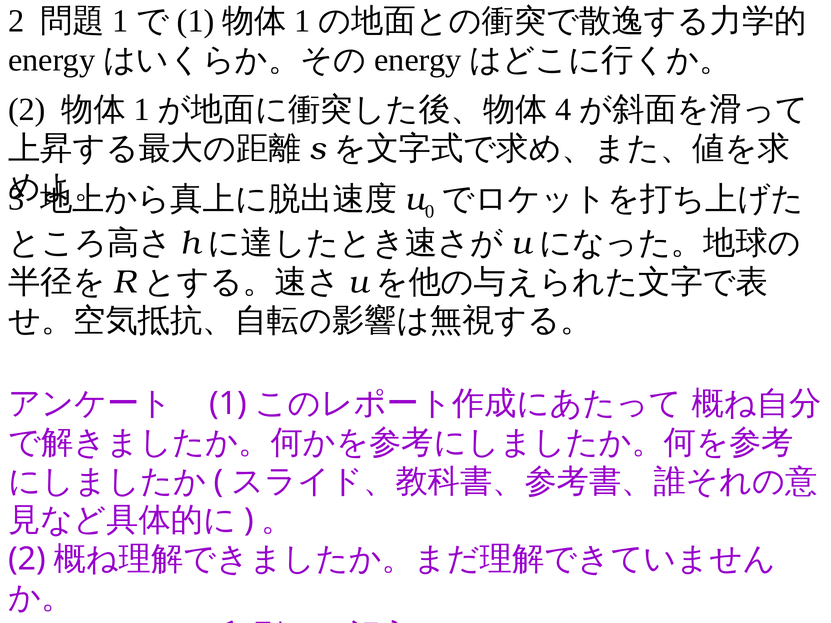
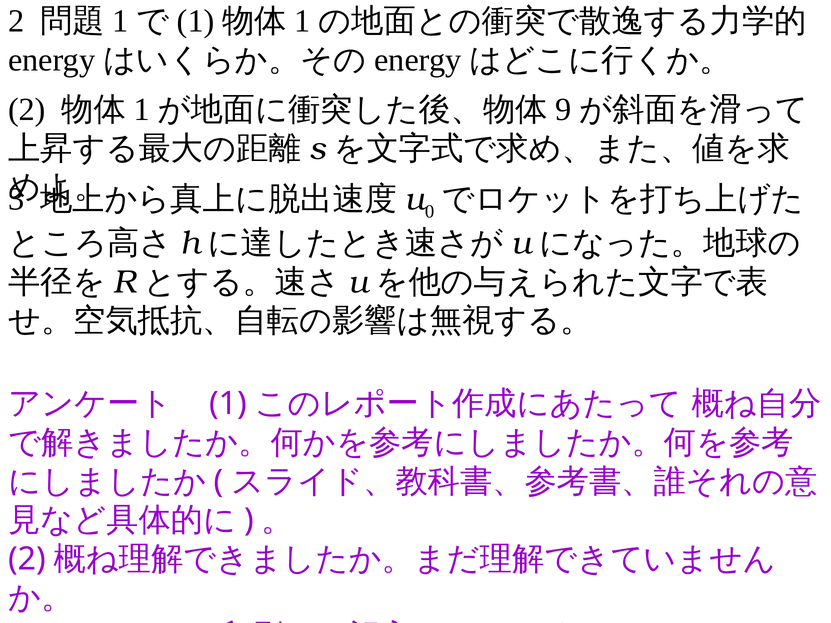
4: 4 -> 9 (564, 110)
